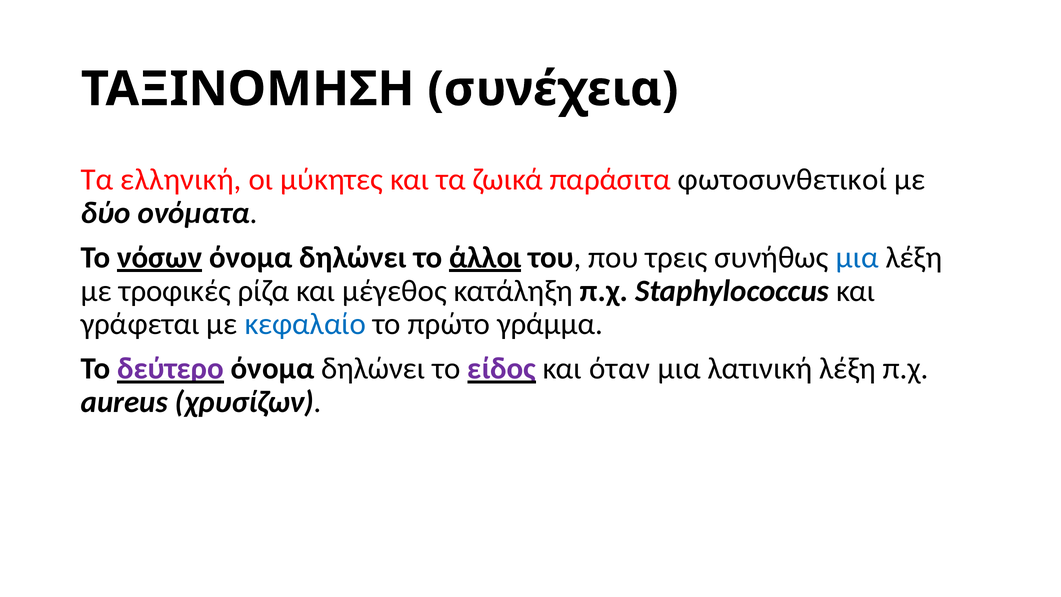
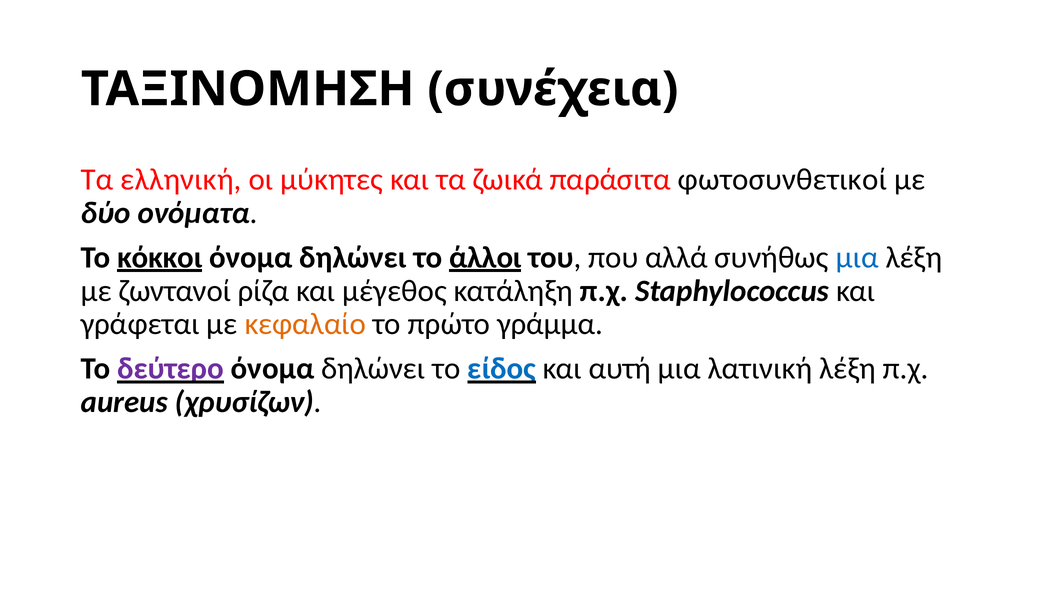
νόσων: νόσων -> κόκκοι (160, 257)
τρεις: τρεις -> αλλά (677, 257)
τροφικές: τροφικές -> ζωντανοί (175, 291)
κεφαλαίο colour: blue -> orange (305, 324)
είδος colour: purple -> blue (502, 369)
όταν: όταν -> αυτή (620, 369)
